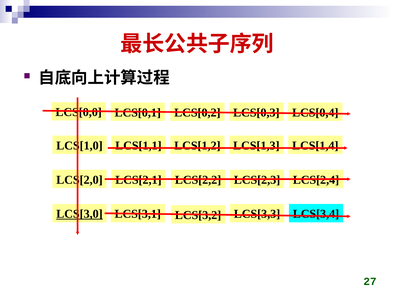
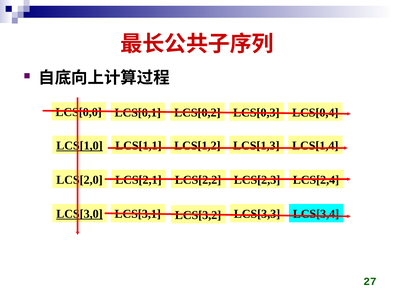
LCS[1,0 underline: none -> present (79, 145)
